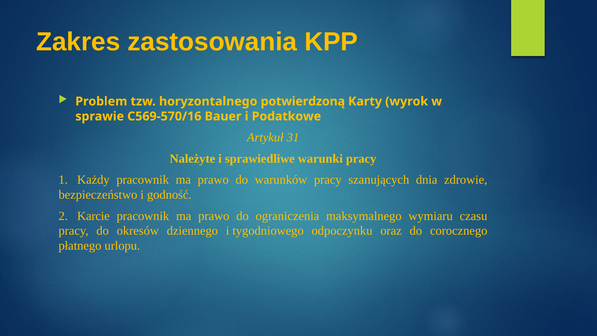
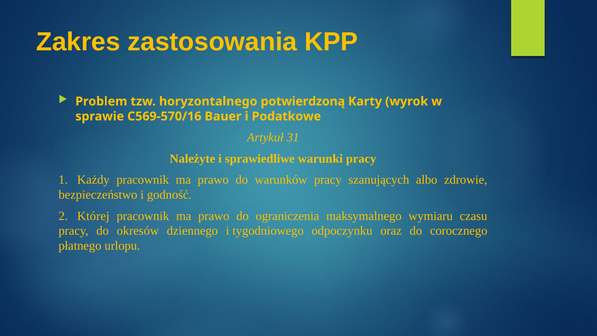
dnia: dnia -> albo (427, 180)
Karcie: Karcie -> Której (93, 216)
